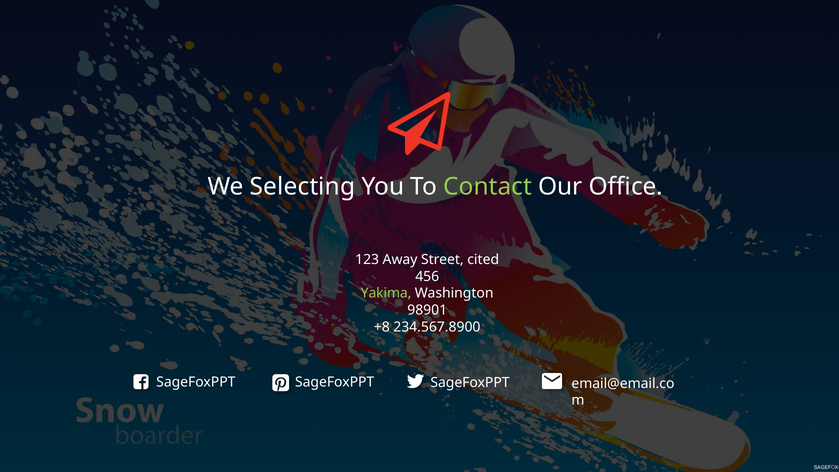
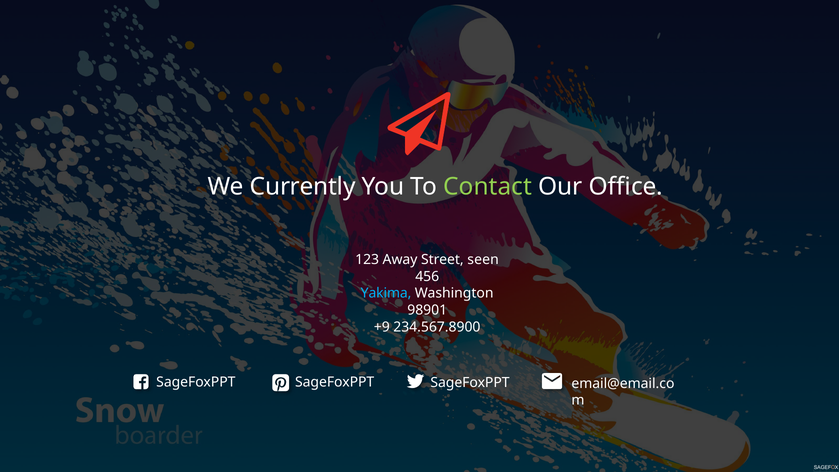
Selecting: Selecting -> Currently (303, 186)
cited: cited -> seen (483, 260)
Yakima colour: light green -> light blue (386, 293)
+8: +8 -> +9 (382, 327)
